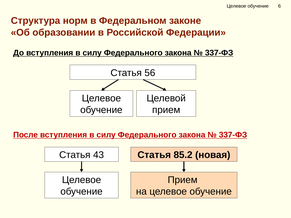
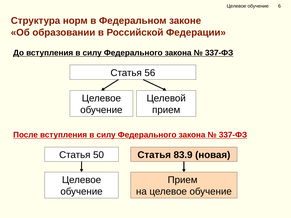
43: 43 -> 50 (99, 155)
85.2: 85.2 -> 83.9 (183, 155)
